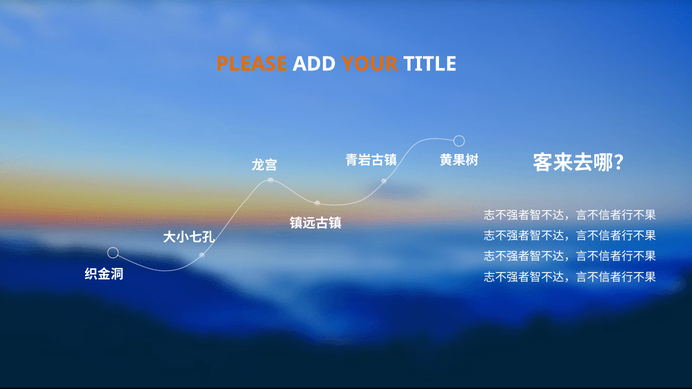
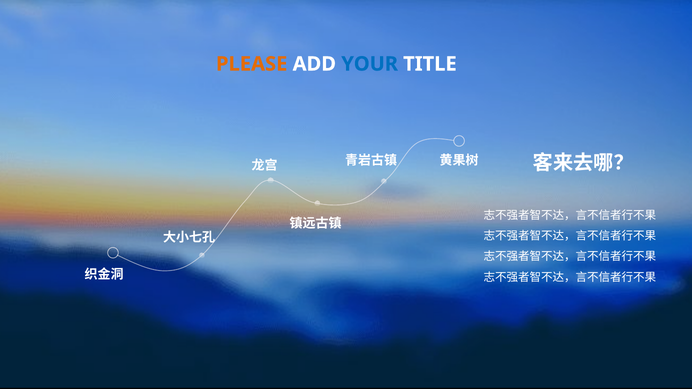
YOUR colour: orange -> blue (370, 64)
